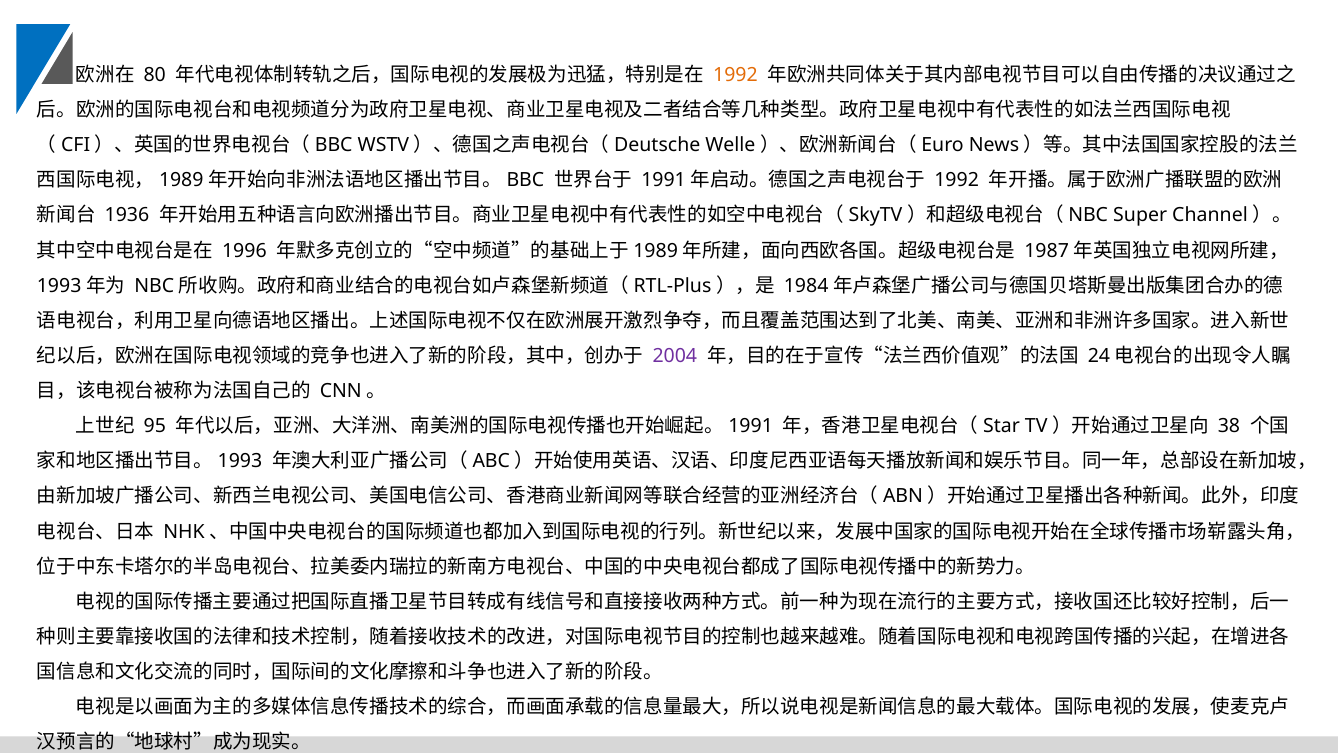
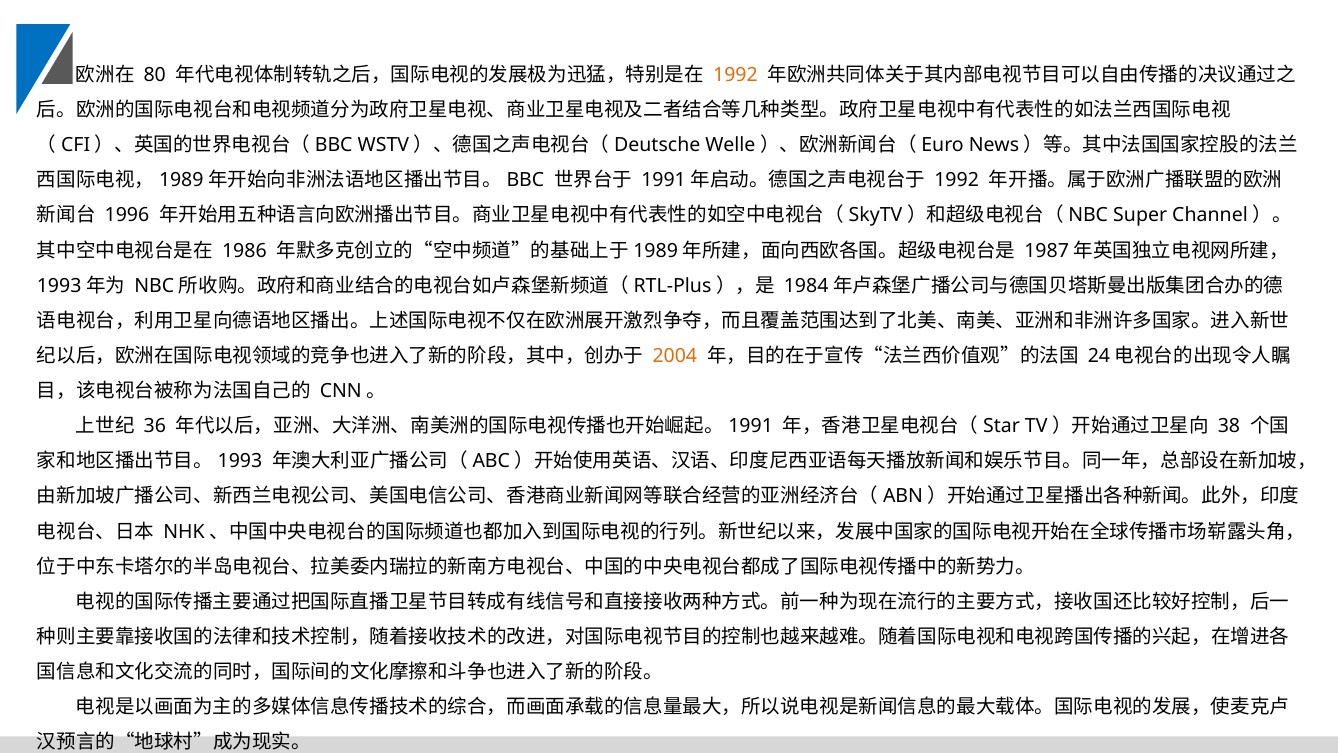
1936: 1936 -> 1996 (127, 215)
1996: 1996 -> 1986 (244, 250)
2004 colour: purple -> orange (675, 356)
95: 95 -> 36 (155, 426)
